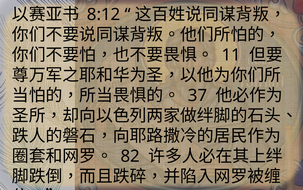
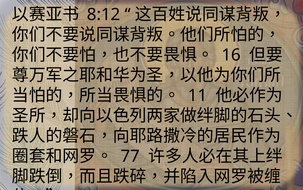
11: 11 -> 16 (231, 55)
37: 37 -> 11 (198, 95)
82: 82 -> 77 (130, 156)
